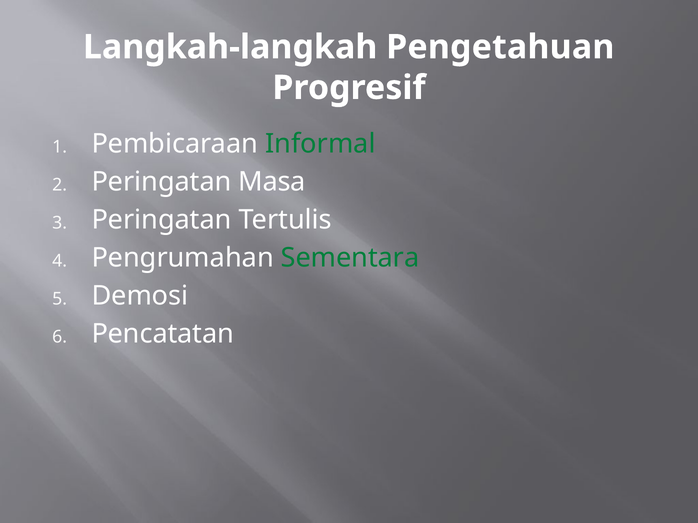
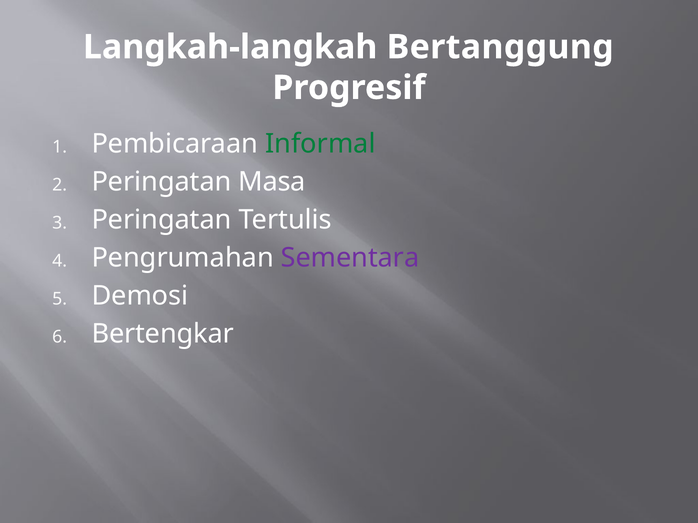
Pengetahuan: Pengetahuan -> Bertanggung (500, 47)
Sementara colour: green -> purple (350, 258)
Pencatatan: Pencatatan -> Bertengkar (163, 334)
